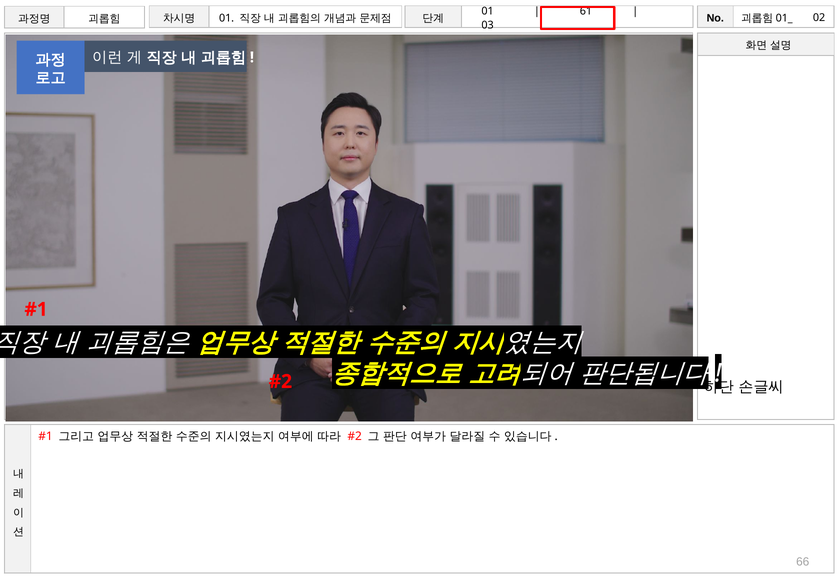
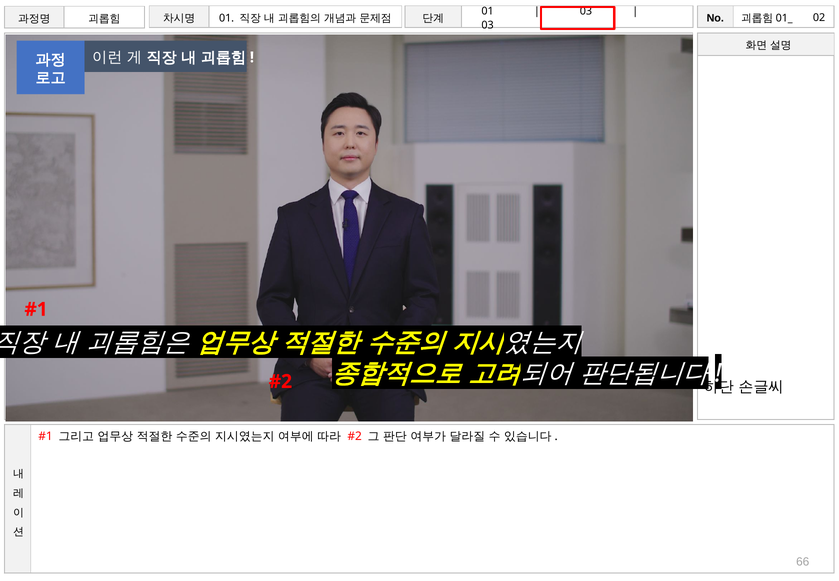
61: 61 -> 03 (586, 11)
